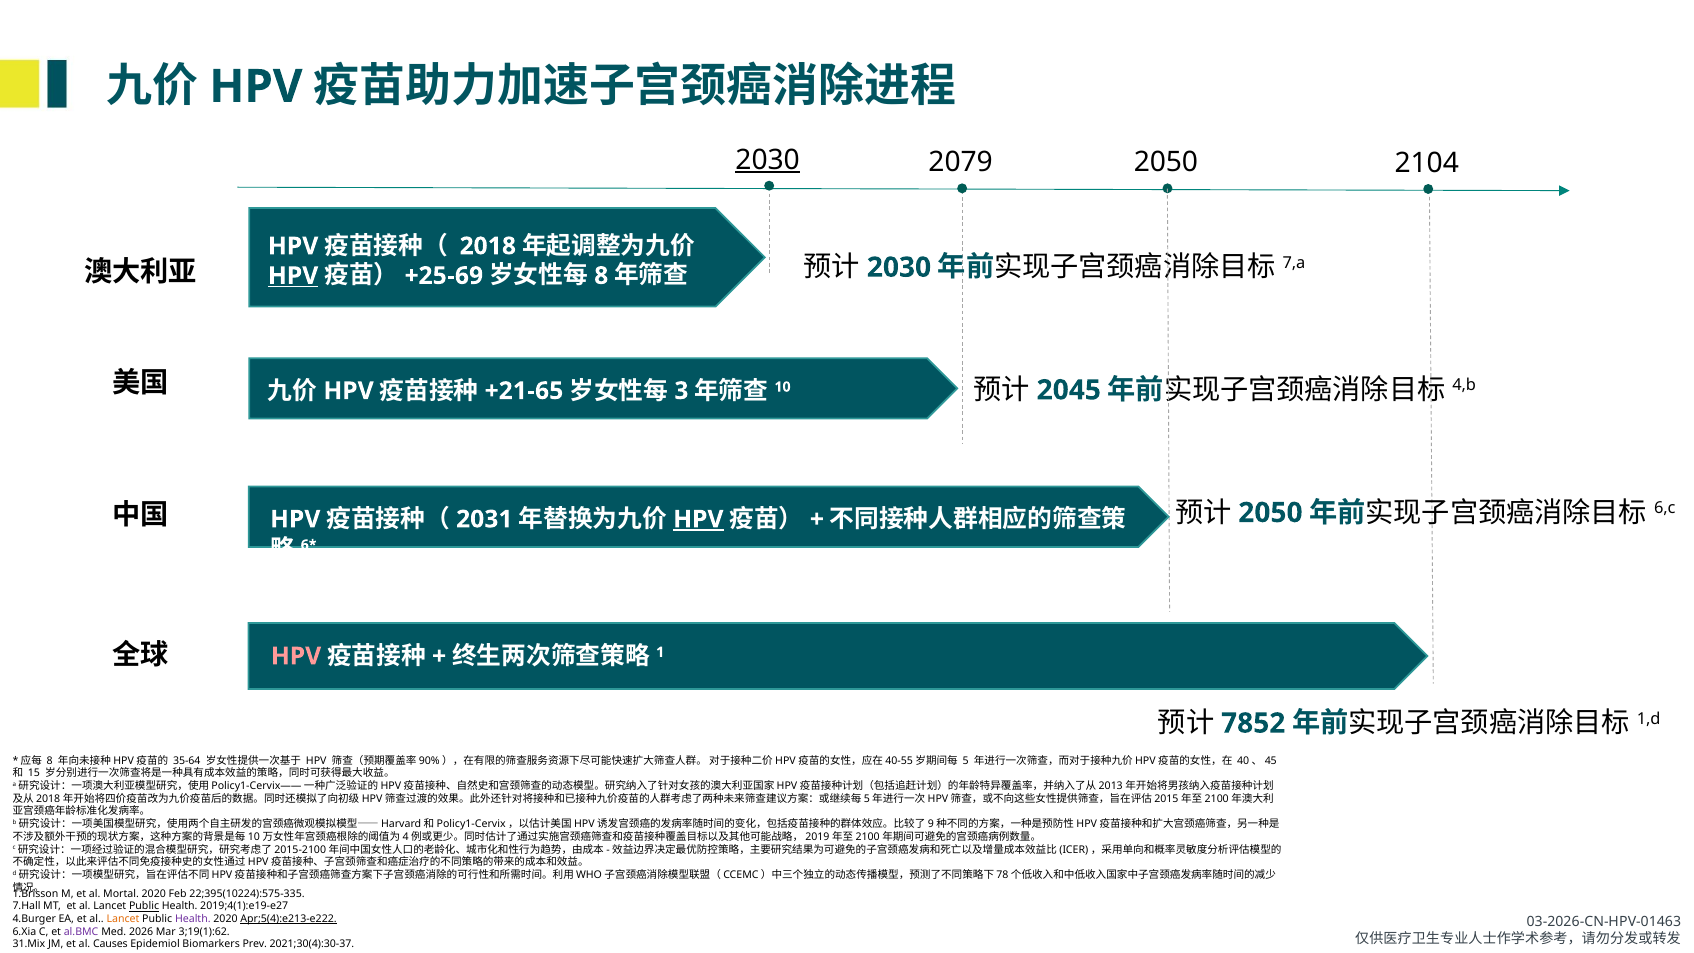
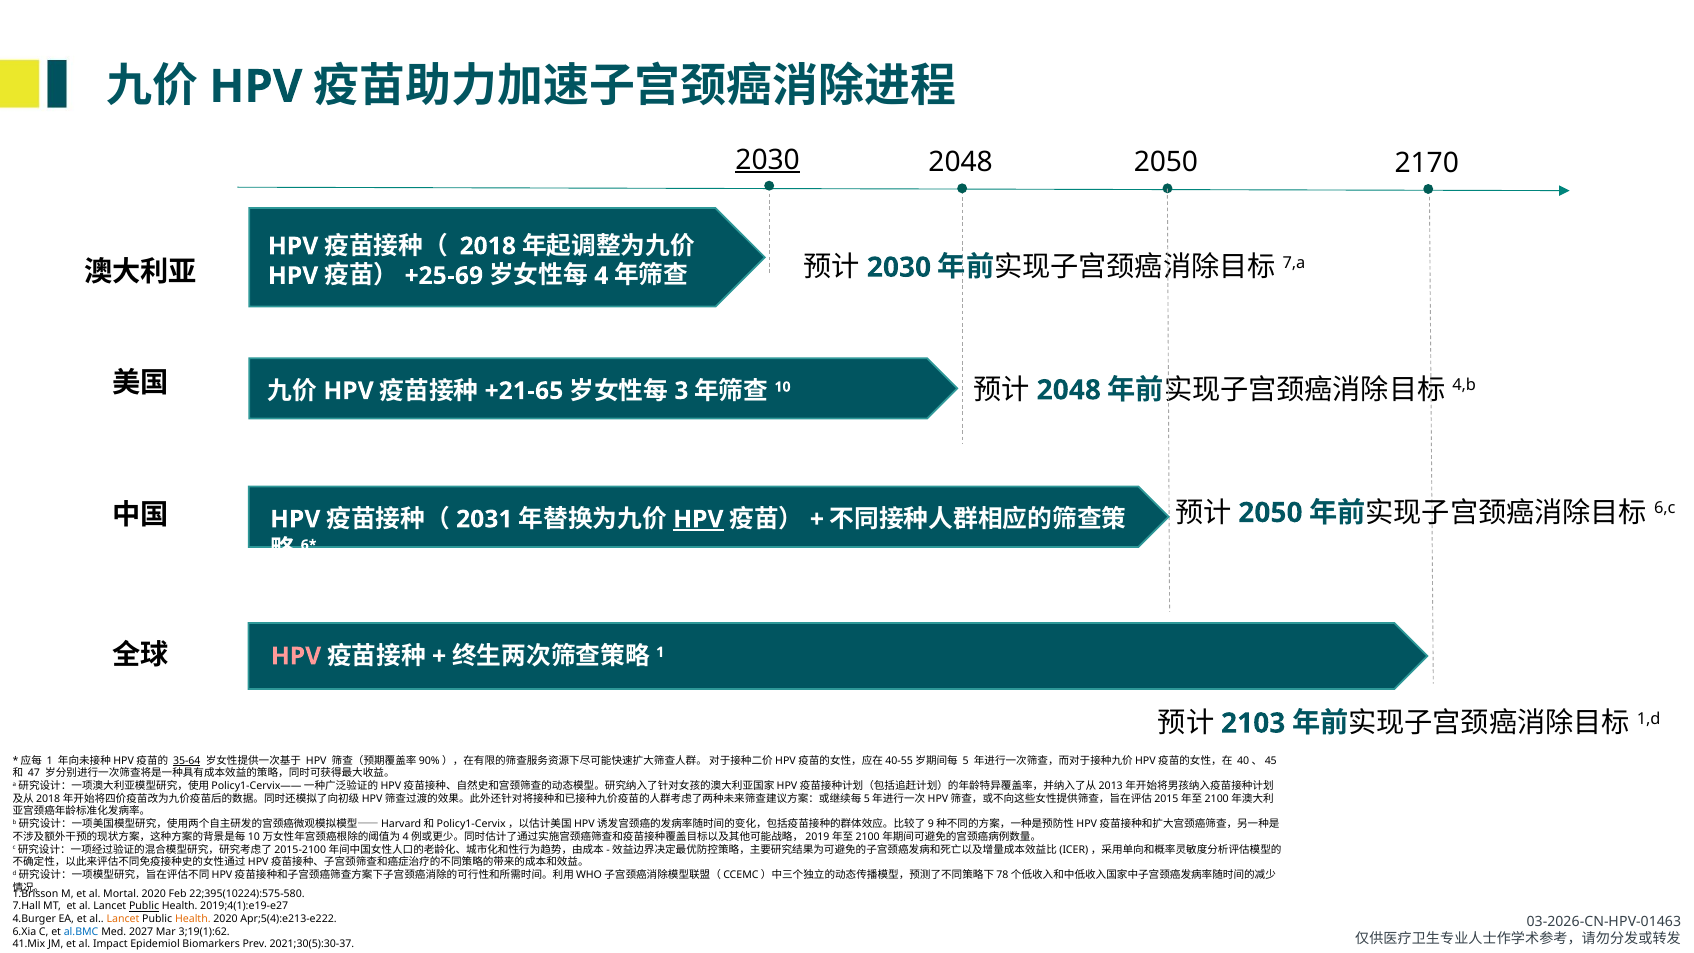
2079: 2079 -> 2048 (961, 162)
2104: 2104 -> 2170 (1427, 163)
HPV underline: present -> none (293, 276)
8: 8 -> 4 (601, 276)
2045: 2045 -> 2048 (1069, 390)
7852: 7852 -> 2103 (1253, 723)
8: 8 -> 1 (50, 760)
35-64 underline: none -> present (187, 760)
15: 15 -> 47 (34, 773)
22;395(10224):575-335: 22;395(10224):575-335 -> 22;395(10224):575-580 (247, 894)
Health colour: purple -> orange (193, 919)
Apr;5(4):e213-e222 underline: present -> none (289, 919)
al.BMC colour: purple -> blue (81, 932)
2026: 2026 -> 2027 (141, 932)
31.Mix: 31.Mix -> 41.Mix (29, 944)
Causes: Causes -> Impact (110, 944)
2021;30(4):30-37: 2021;30(4):30-37 -> 2021;30(5):30-37 (312, 944)
